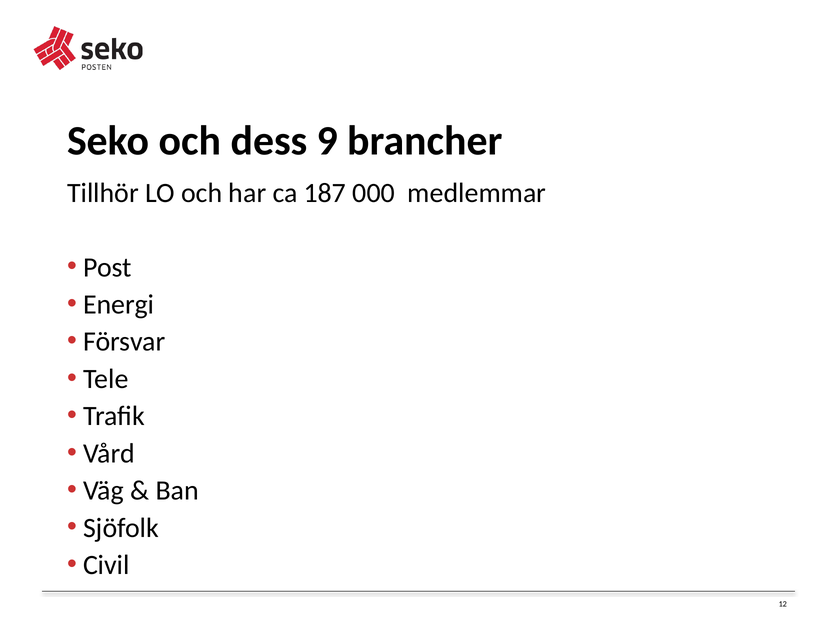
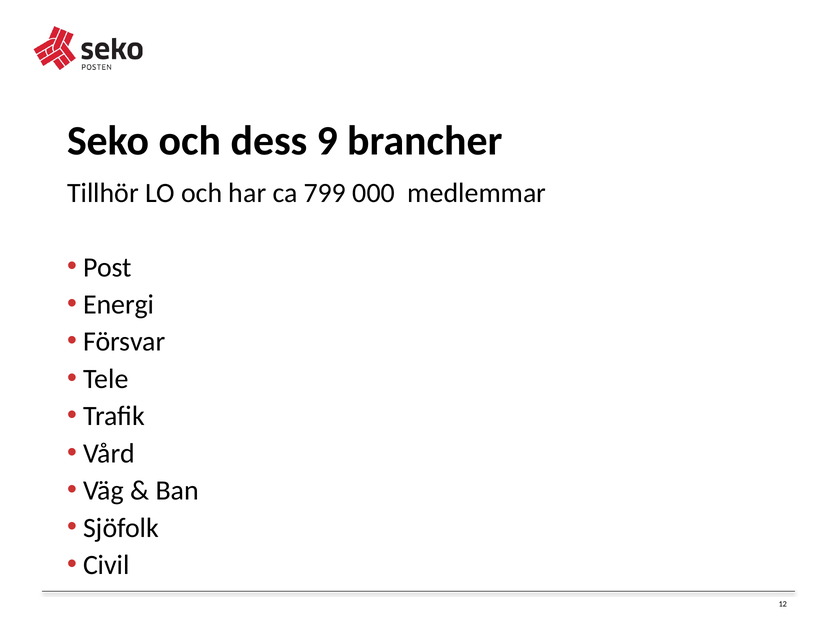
187: 187 -> 799 (325, 193)
